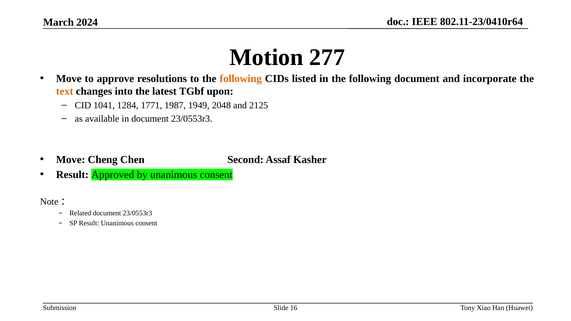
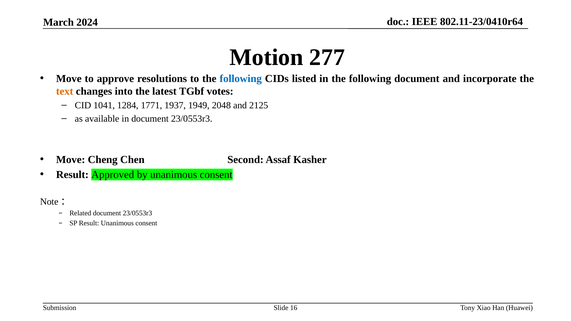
following colour: orange -> blue (241, 79)
upon: upon -> votes (220, 91)
1987: 1987 -> 1937 (175, 105)
